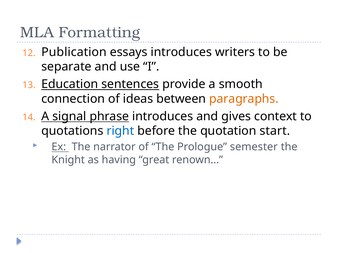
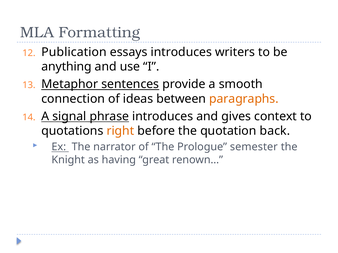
separate: separate -> anything (66, 67)
Education: Education -> Metaphor (70, 84)
right colour: blue -> orange (120, 131)
start: start -> back (275, 131)
